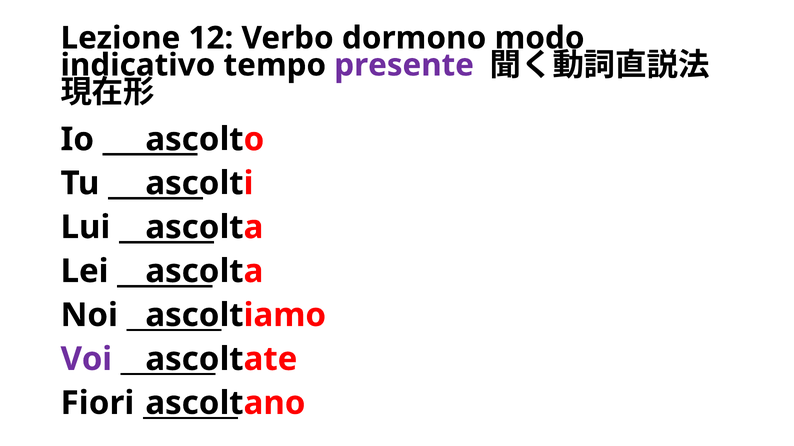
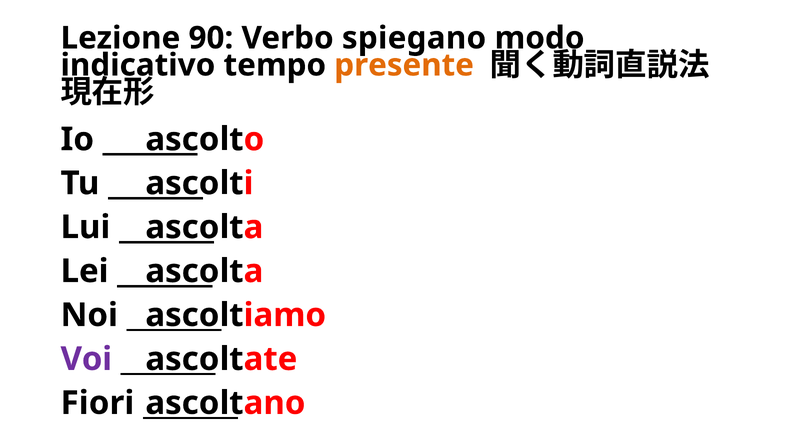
12: 12 -> 90 (211, 38)
dormono: dormono -> spiegano (414, 38)
presente colour: purple -> orange (404, 65)
